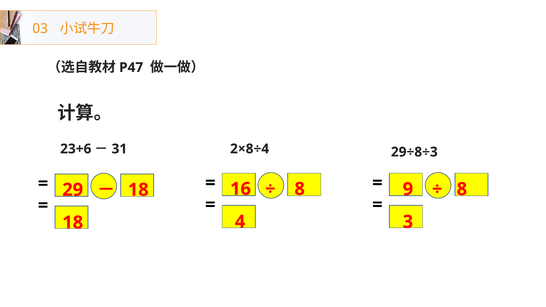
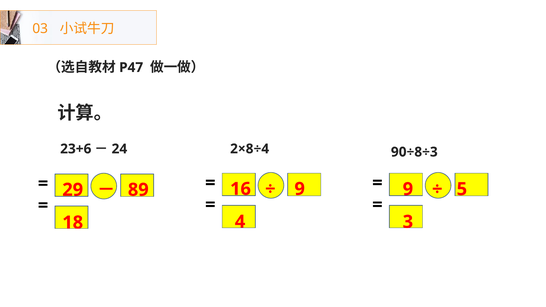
31: 31 -> 24 (119, 149)
29÷8÷3: 29÷8÷3 -> 90÷8÷3 (414, 152)
8: 8 -> 9 (300, 189)
8: 8 -> 5 (462, 189)
18: 18 -> 89 (138, 190)
